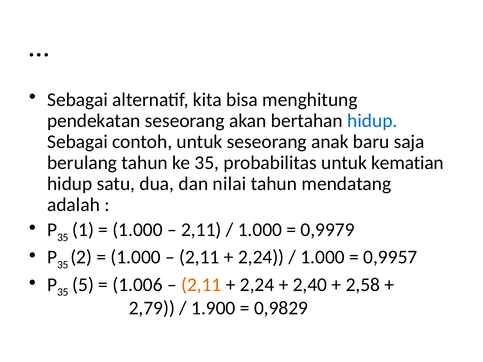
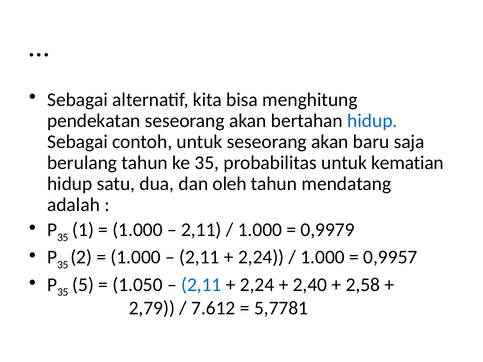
untuk seseorang anak: anak -> akan (330, 142)
nilai: nilai -> oleh (230, 184)
1.006: 1.006 -> 1.050 (138, 285)
2,11 colour: orange -> blue (201, 285)
1.900: 1.900 -> 7.612 (213, 308)
0,9829: 0,9829 -> 5,7781 (281, 308)
